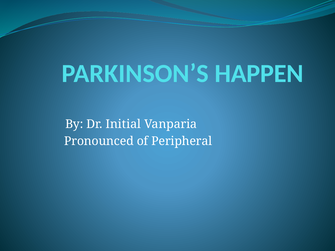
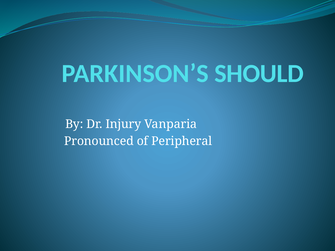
HAPPEN: HAPPEN -> SHOULD (259, 74)
Initial: Initial -> Injury (123, 124)
